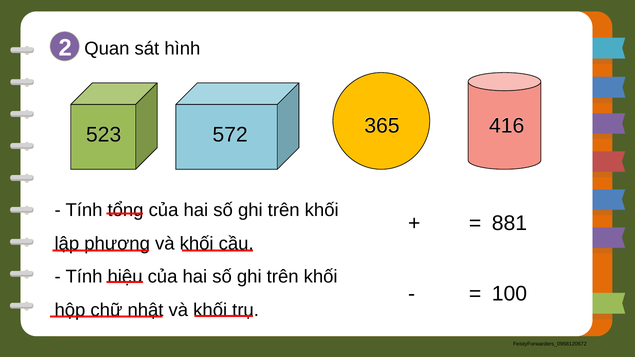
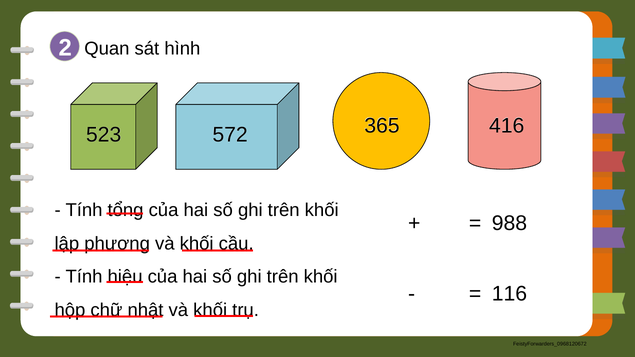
881: 881 -> 988 (509, 224)
100: 100 -> 116 (509, 294)
